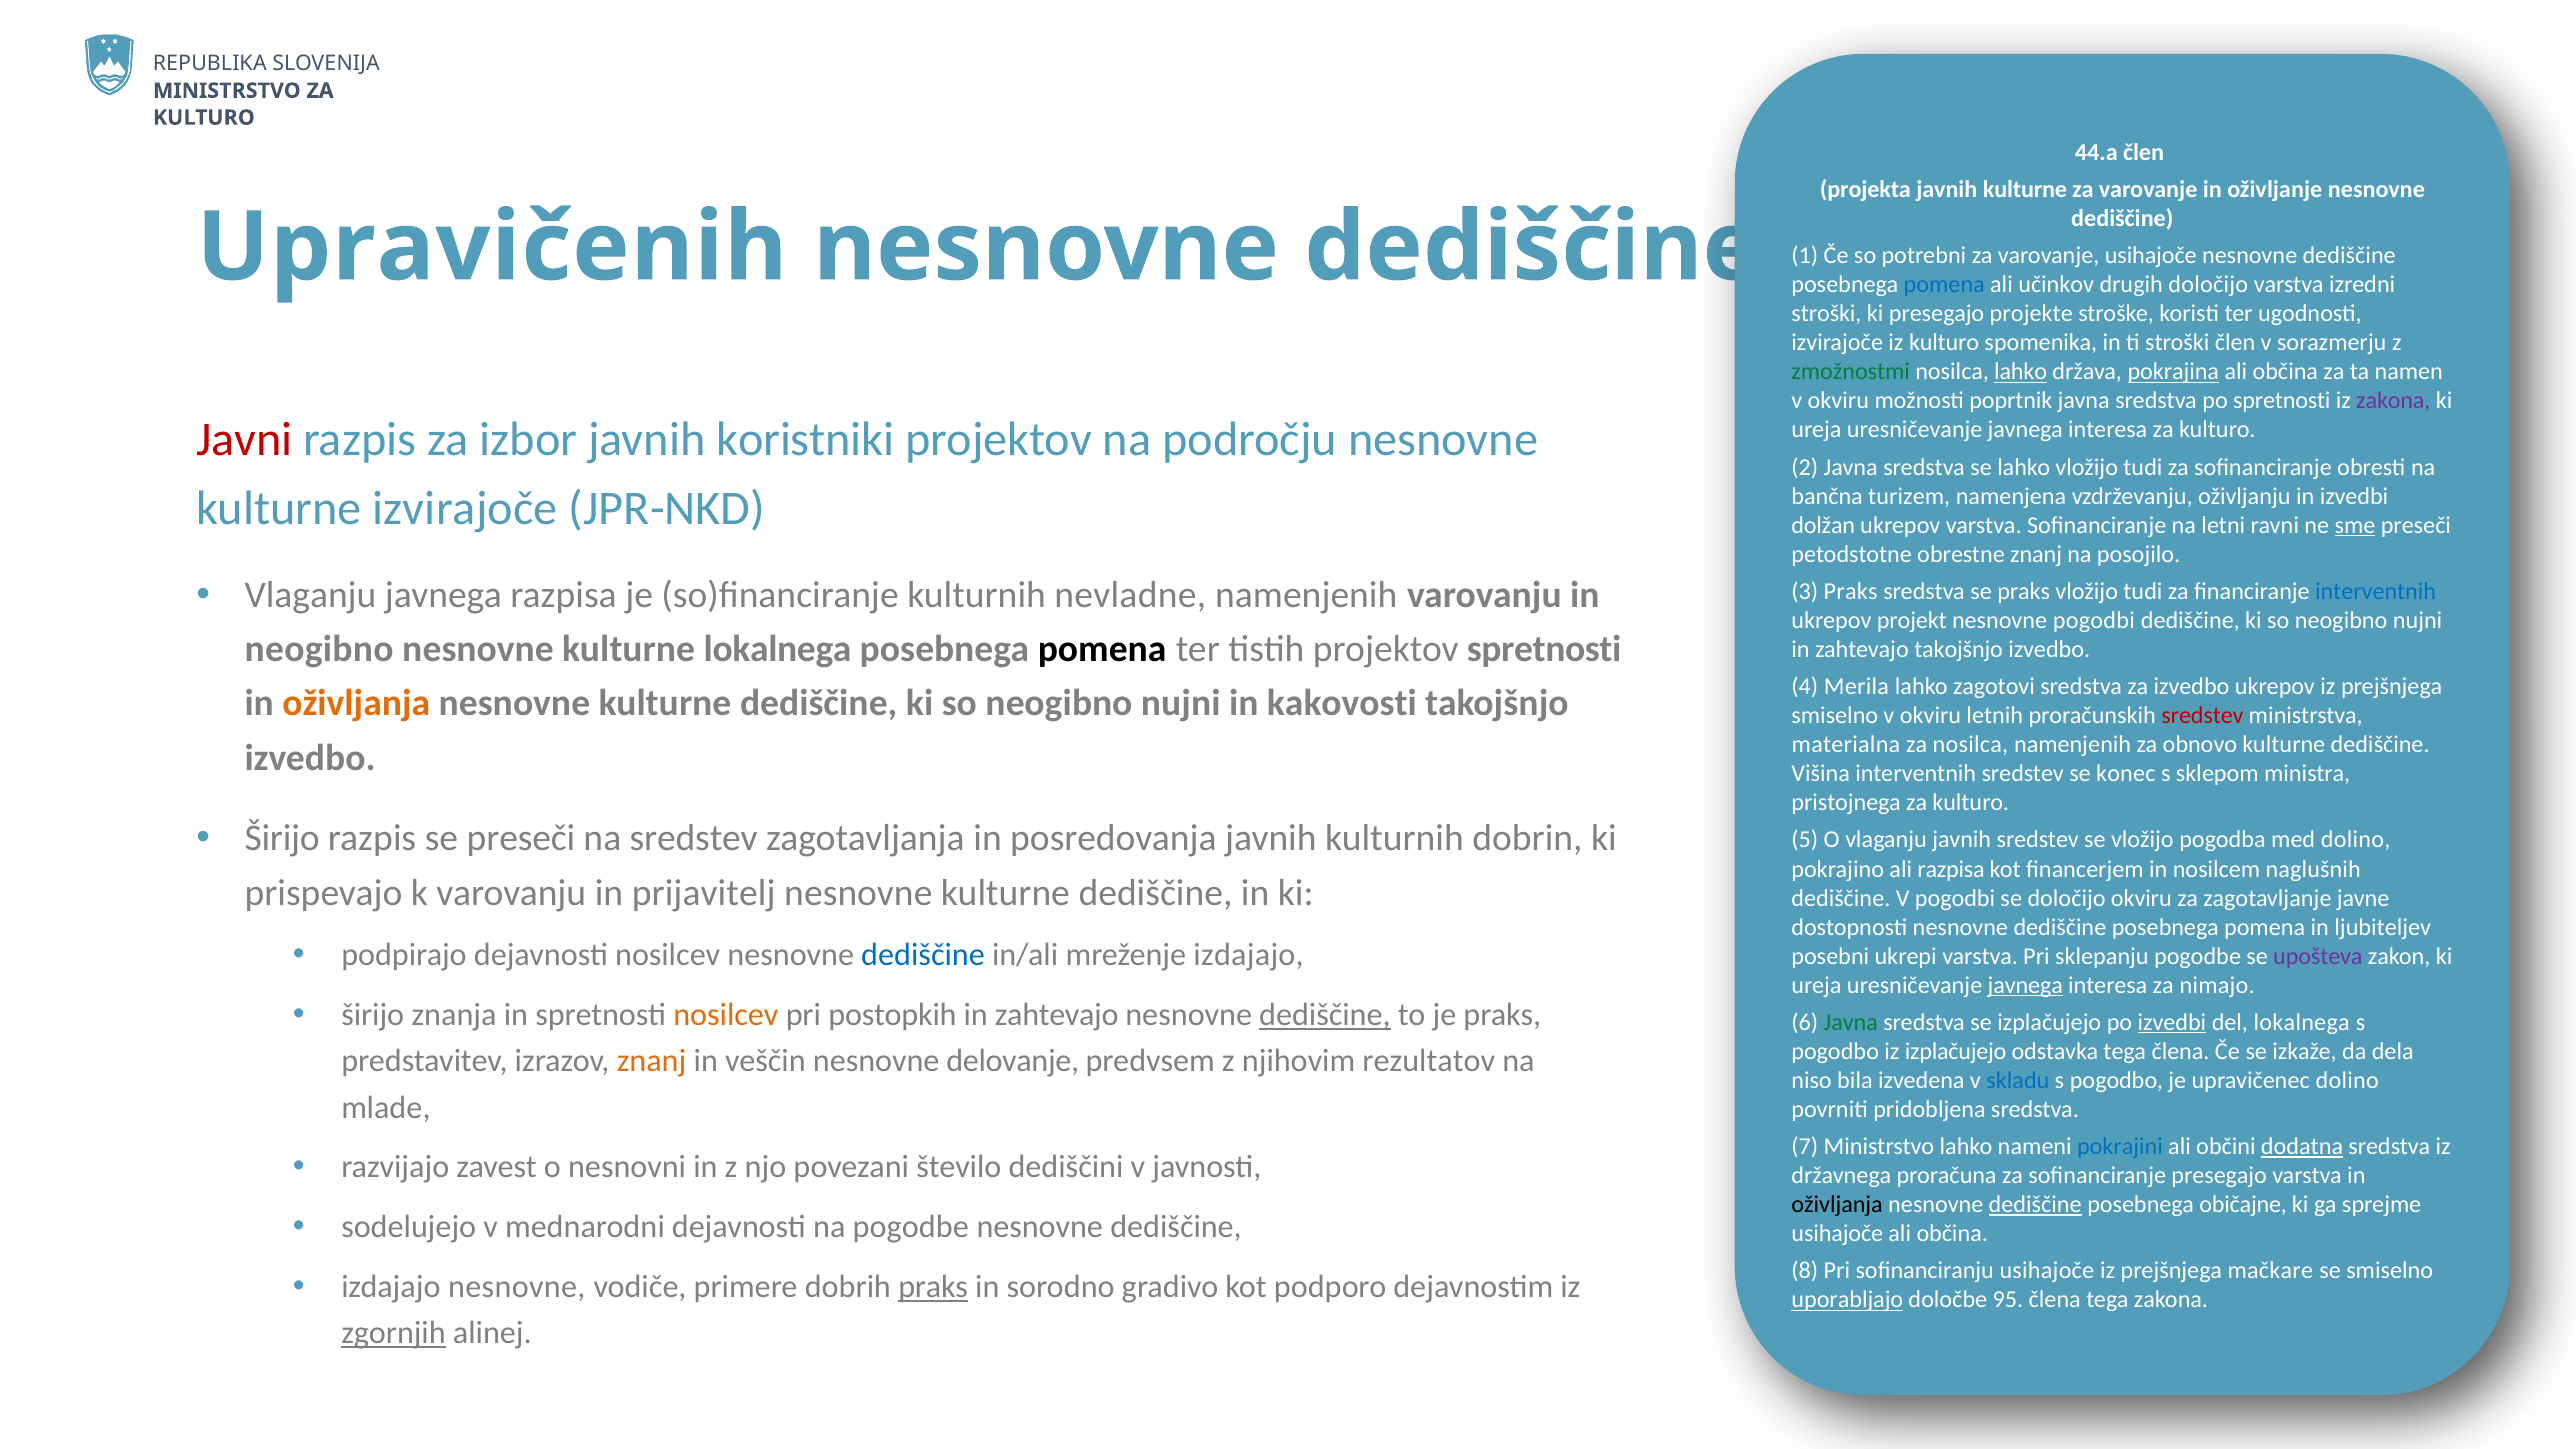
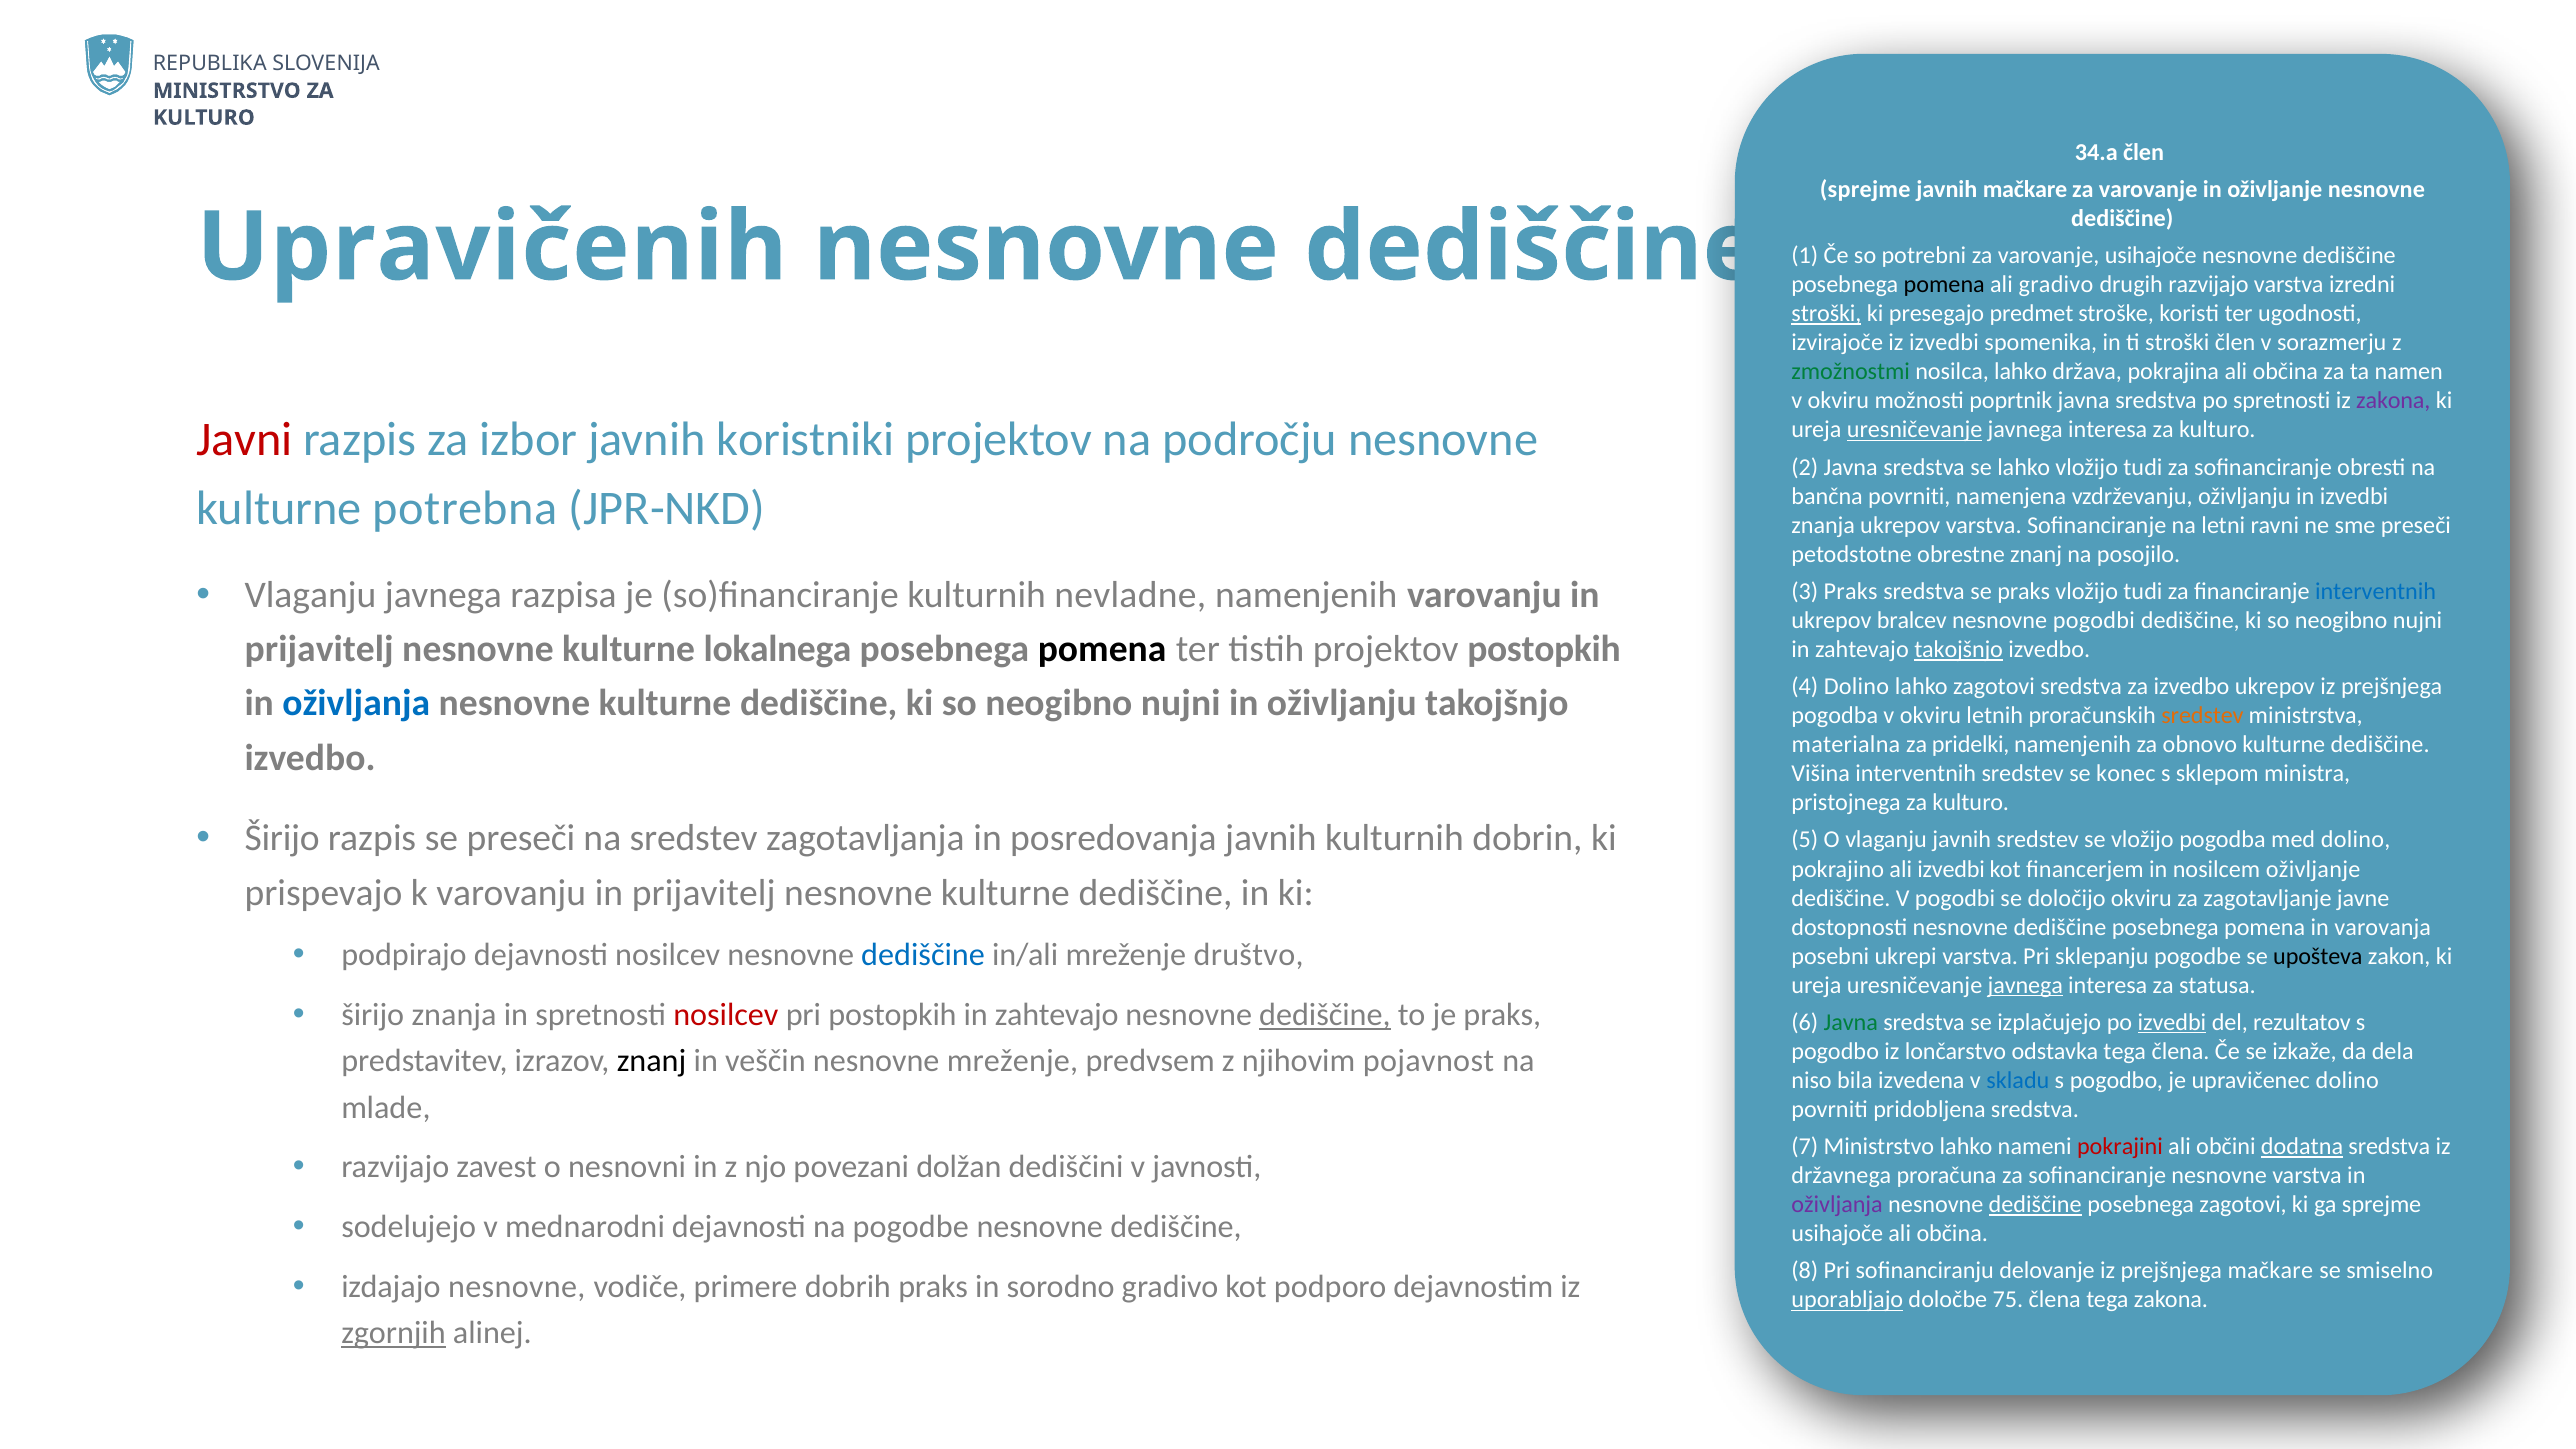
44.a: 44.a -> 34.a (2096, 152)
projekta: projekta -> sprejme (1865, 189)
javnih kulturne: kulturne -> mačkare (2025, 189)
pomena colour: blue -> black (1944, 285)
ali učinkov: učinkov -> gradivo (2056, 285)
drugih določijo: določijo -> razvijajo (2209, 285)
stroški underline: none -> present (1826, 314)
projekte: projekte -> predmet (2031, 314)
iz kulturo: kulturo -> izvedbi (1944, 343)
lahko underline: present -> none (2021, 372)
pokrajina underline: present -> none (2173, 372)
uresničevanje underline: none -> present (1915, 430)
bančna turizem: turizem -> povrniti (1909, 496)
kulturne izvirajoče: izvirajoče -> potrebna (465, 509)
dolžan: dolžan -> znanja (1823, 525)
sme underline: present -> none (2355, 525)
projekt: projekt -> bralcev (1912, 620)
neogibno: neogibno -> prijavitelj (319, 649)
projektov spretnosti: spretnosti -> postopkih (1544, 649)
takojšnjo underline: none -> present (1959, 650)
4 Merila: Merila -> Dolino (1856, 687)
oživljanja colour: orange -> blue (356, 704)
in kakovosti: kakovosti -> oživljanju (1342, 704)
smiselno: smiselno -> pogodba (1835, 716)
sredstev colour: red -> orange (2202, 716)
za nosilca: nosilca -> pridelki (1971, 745)
ali razpisa: razpisa -> izvedbi (1951, 869)
nosilcem naglušnih: naglušnih -> oživljanje (2313, 869)
ljubiteljev: ljubiteljev -> varovanja (2383, 927)
mreženje izdajajo: izdajajo -> društvo (1249, 955)
upošteva colour: purple -> black (2318, 956)
nimajo: nimajo -> statusa (2217, 985)
nosilcev colour: orange -> red (726, 1015)
del lokalnega: lokalnega -> rezultatov (2302, 1022)
iz izplačujejo: izplačujejo -> lončarstvo (1956, 1051)
znanj colour: orange -> black (652, 1061)
nesnovne delovanje: delovanje -> mreženje (1012, 1061)
rezultatov: rezultatov -> pojavnost (1429, 1061)
pokrajini colour: blue -> red (2120, 1147)
število: število -> dolžan (959, 1167)
sofinanciranje presegajo: presegajo -> nesnovne (2219, 1176)
oživljanja colour: black -> purple (1837, 1205)
posebnega običajne: običajne -> zagotovi (2243, 1205)
sofinanciranju usihajoče: usihajoče -> delovanje (2047, 1271)
praks underline: present -> none (933, 1287)
95: 95 -> 75 (2008, 1300)
